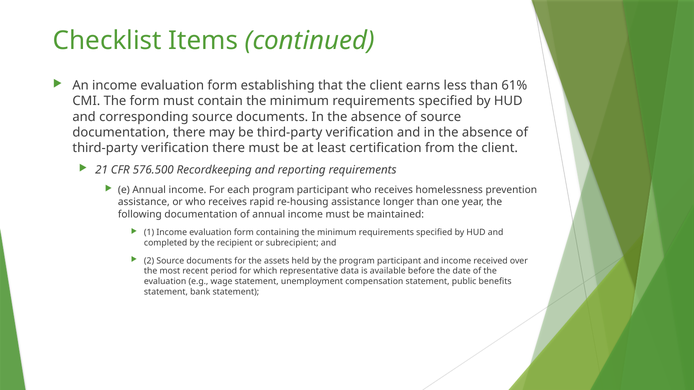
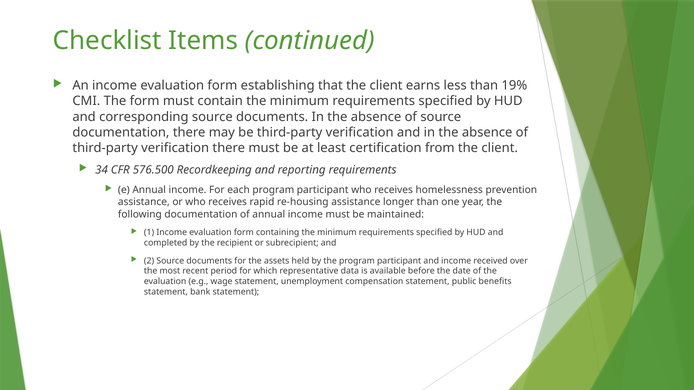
61%: 61% -> 19% (514, 86)
21: 21 -> 34 (102, 170)
